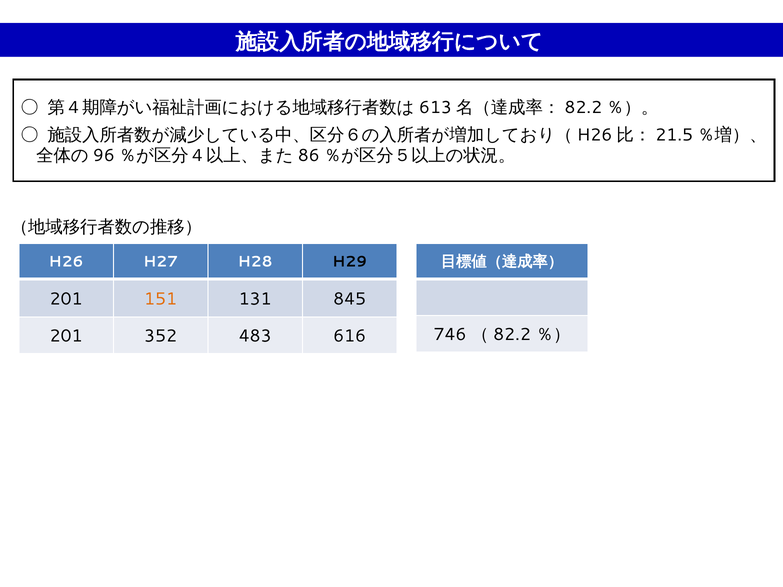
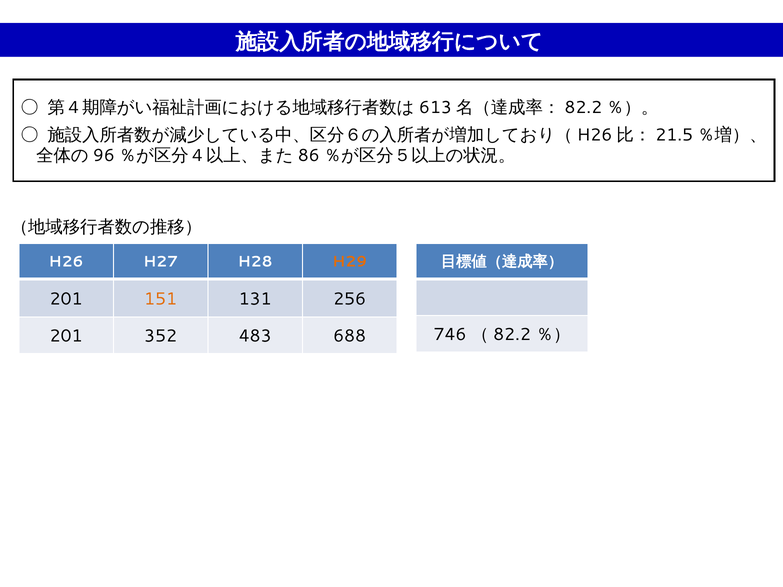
H29 colour: black -> orange (350, 262)
845: 845 -> 256 (350, 299)
616: 616 -> 688 (350, 336)
